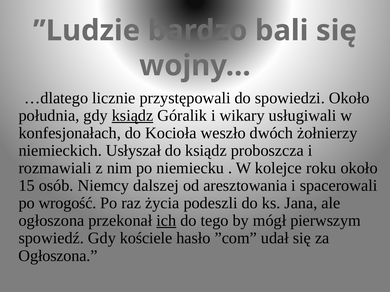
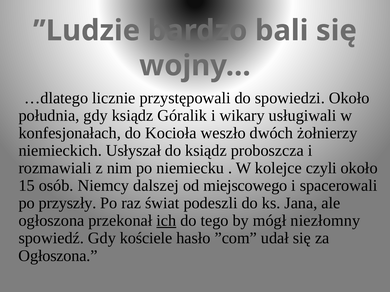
ksiądz underline: present -> none (133, 116)
roku: roku -> czyli (321, 168)
aresztowania: aresztowania -> miejscowego (245, 186)
wrogość: wrogość -> przyszły (68, 203)
życia: życia -> świat (162, 203)
pierwszym: pierwszym -> niezłomny (325, 221)
